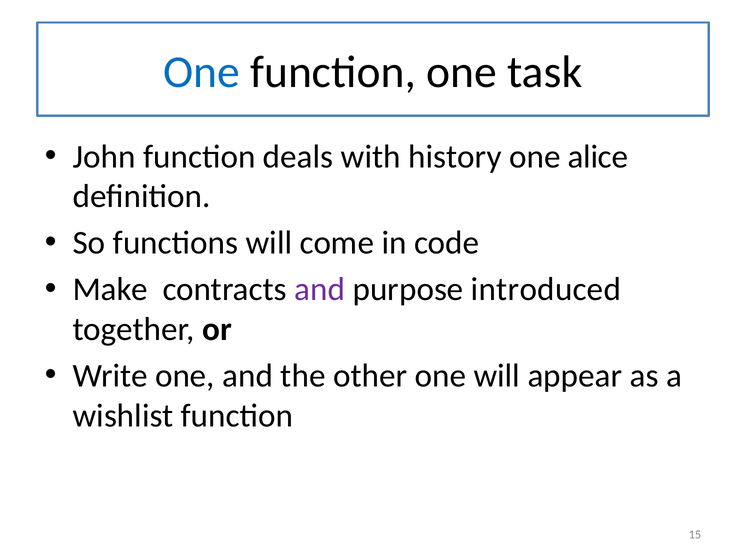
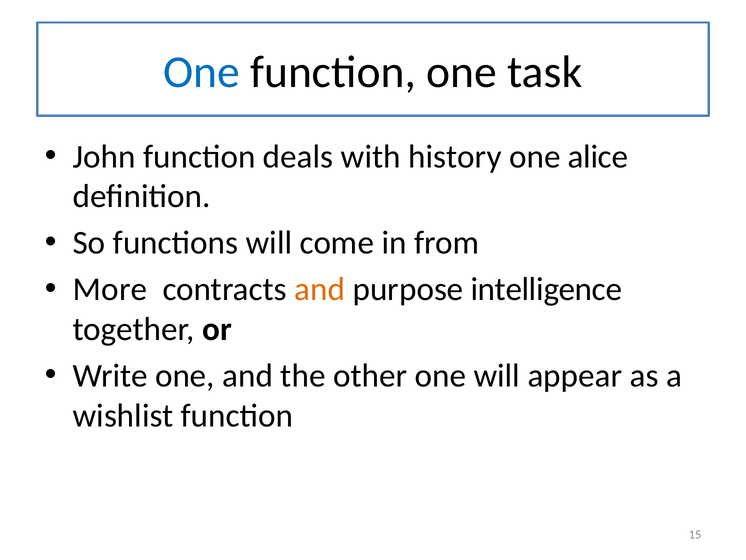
code: code -> from (447, 243)
Make: Make -> More (110, 289)
and colour: purple -> orange (320, 289)
introduced: introduced -> intelligence (546, 289)
